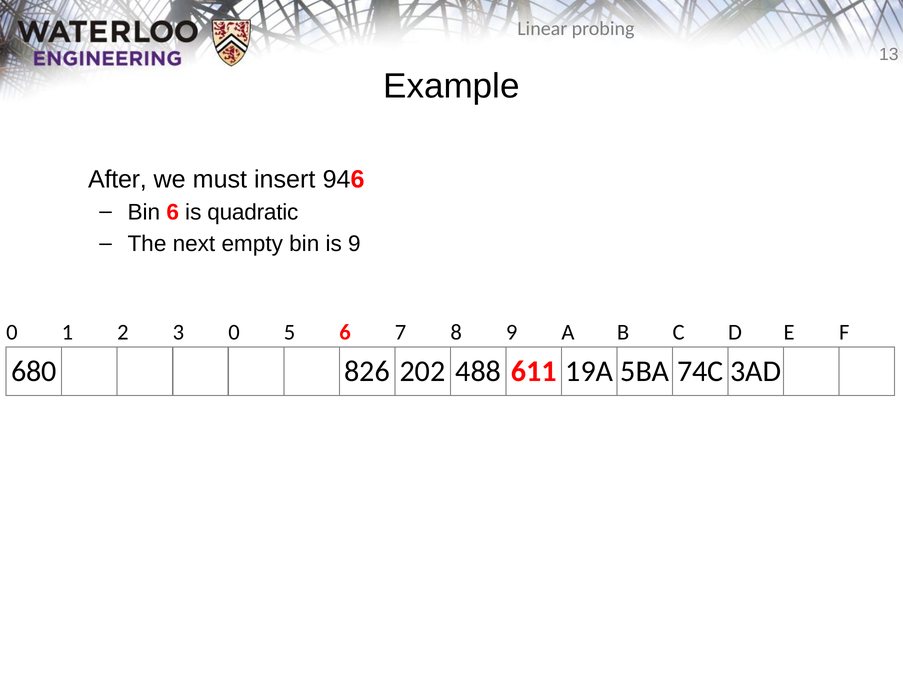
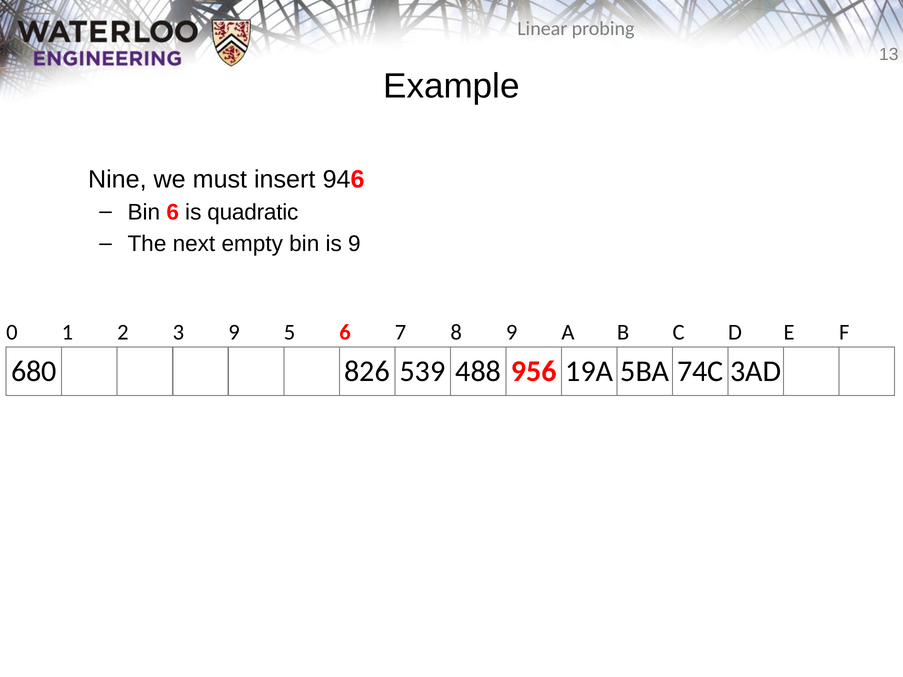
After: After -> Nine (117, 179)
3 0: 0 -> 9 (234, 332)
202: 202 -> 539 (423, 372)
611: 611 -> 956 (534, 372)
